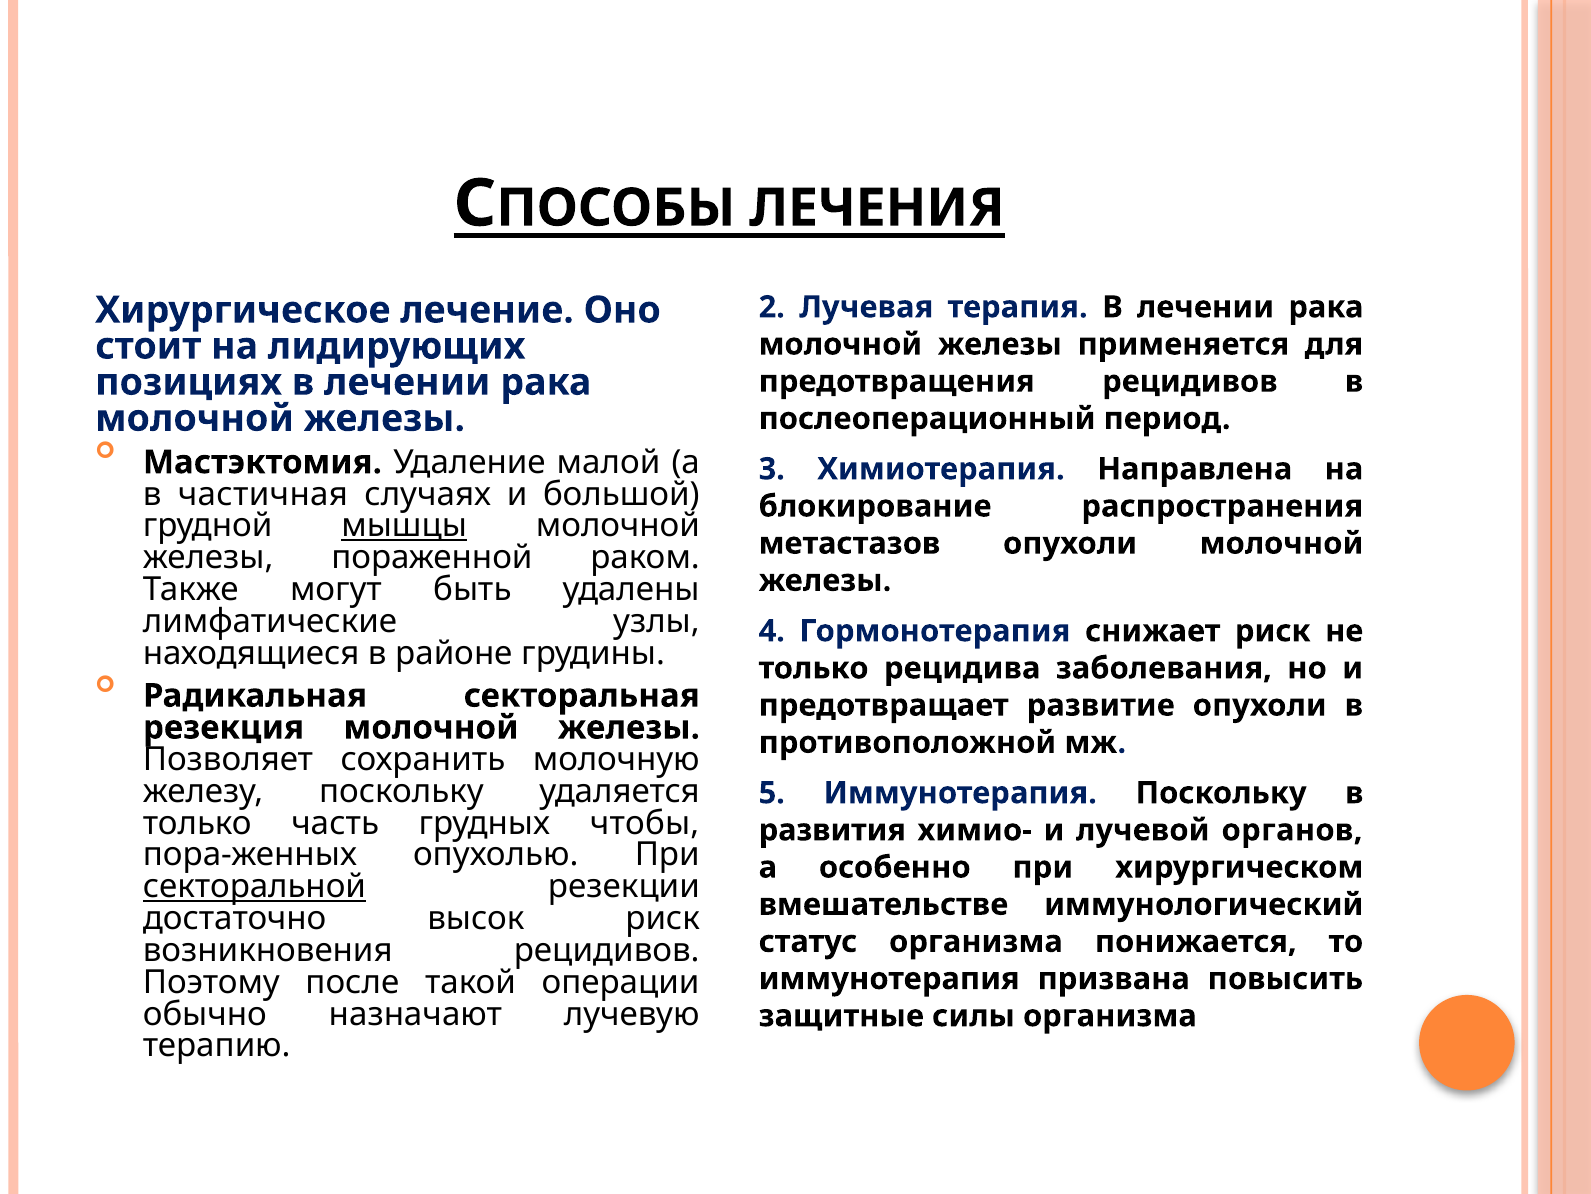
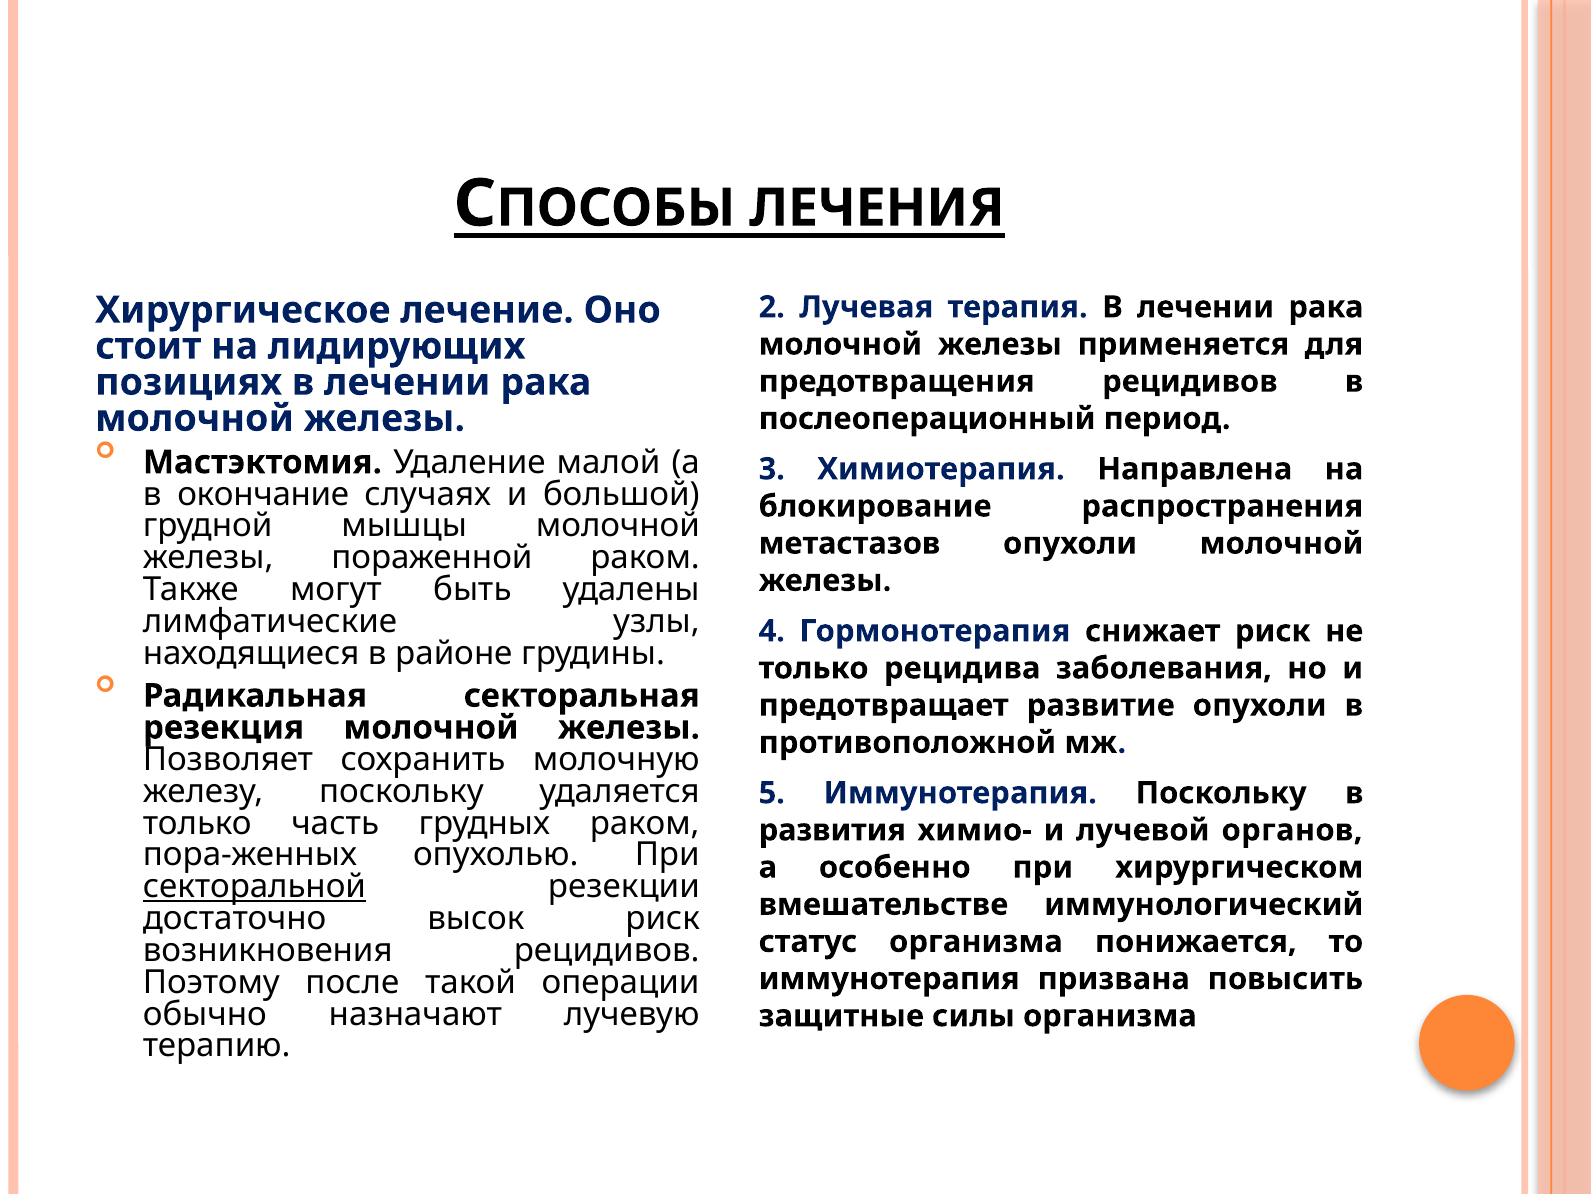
частичная: частичная -> окончание (263, 494)
мышцы underline: present -> none (404, 526)
грудных чтобы: чтобы -> раком (645, 823)
